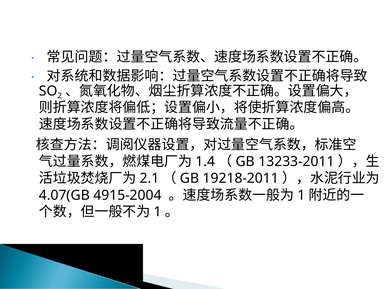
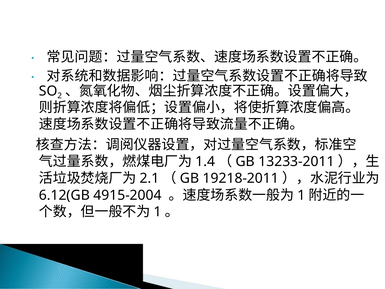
4.07(GB: 4.07(GB -> 6.12(GB (64, 195)
